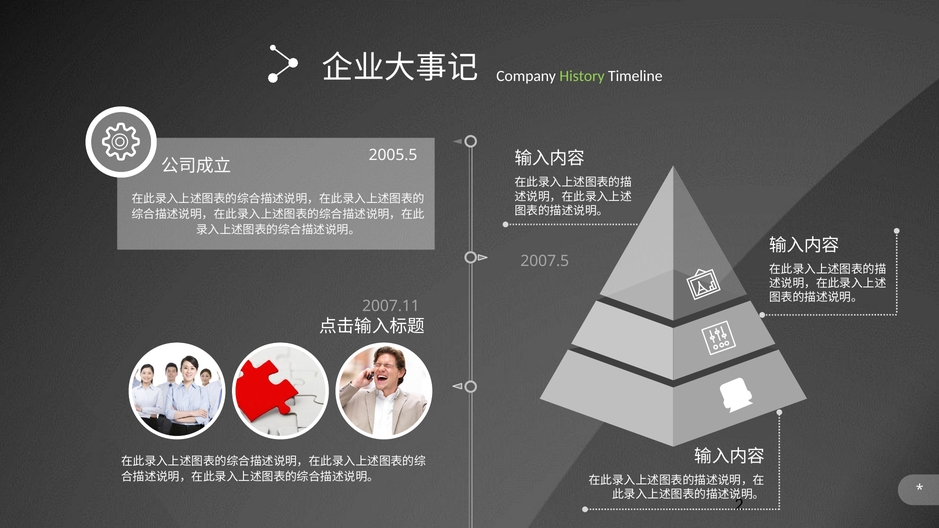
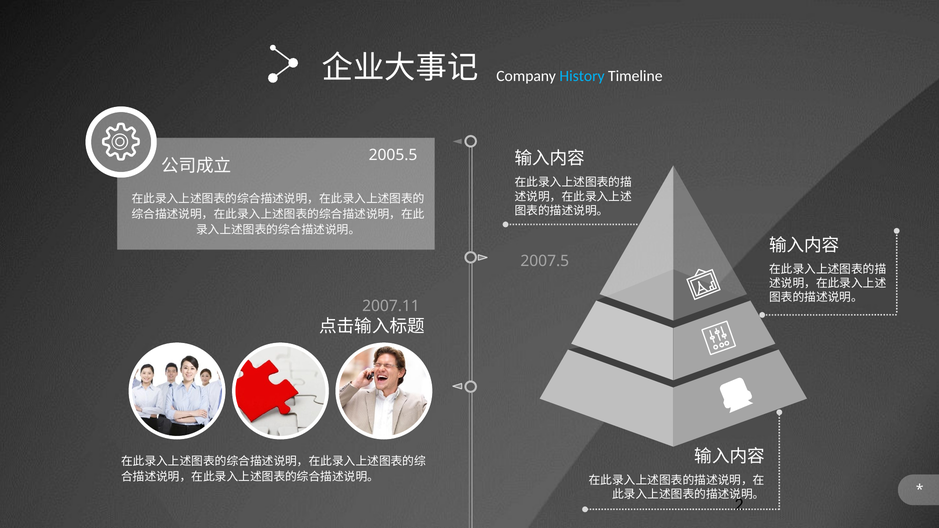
History colour: light green -> light blue (582, 76)
